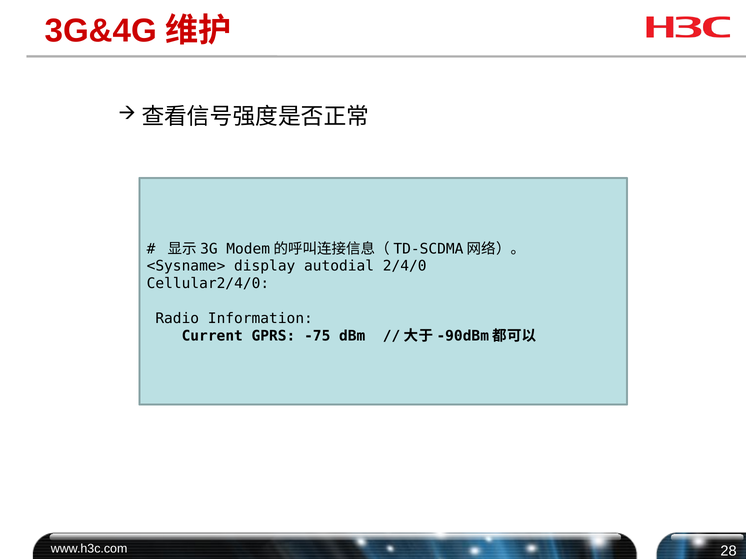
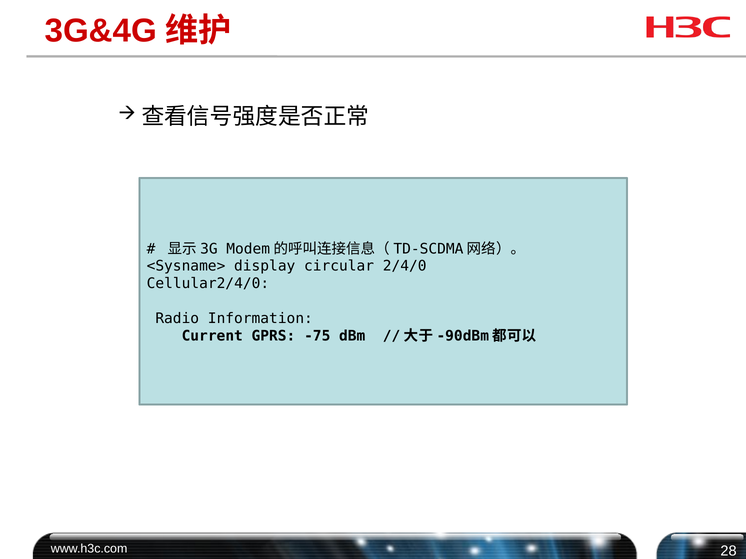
autodial: autodial -> circular (339, 266)
